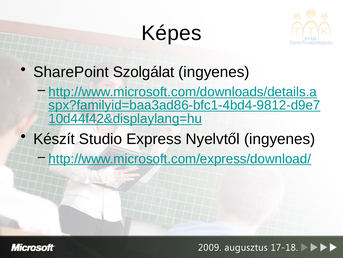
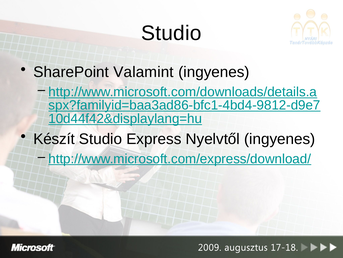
Képes: Képes -> Studio (171, 33)
Szolgálat: Szolgálat -> Valamint (144, 72)
